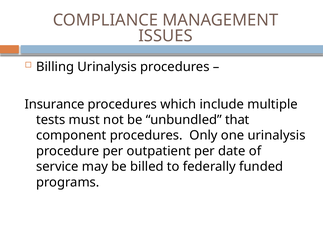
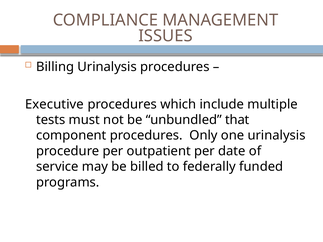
Insurance: Insurance -> Executive (54, 104)
